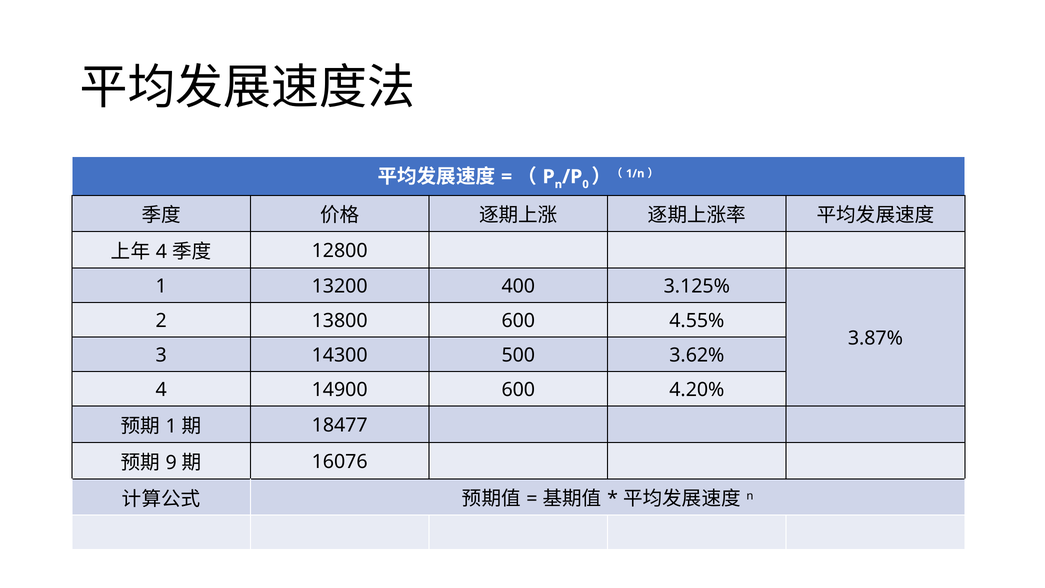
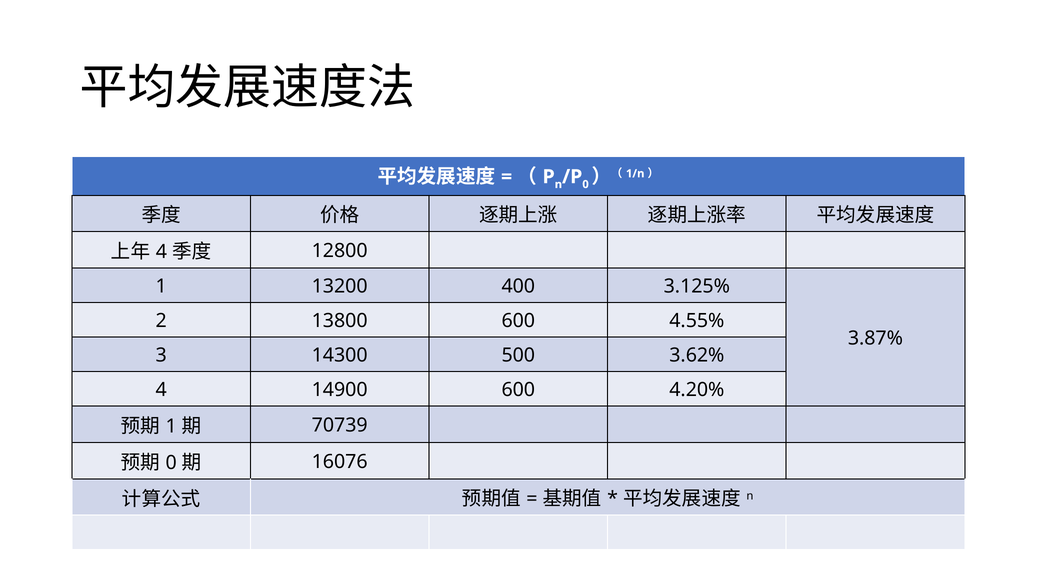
18477: 18477 -> 70739 (340, 425)
9: 9 -> 0 (171, 462)
